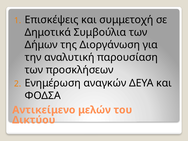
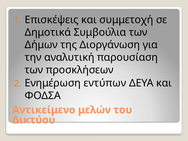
αναγκών: αναγκών -> εντύπων (105, 83)
